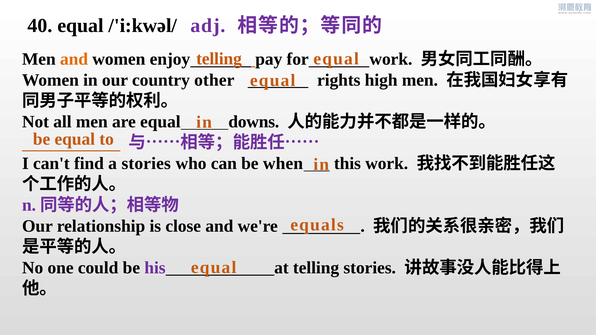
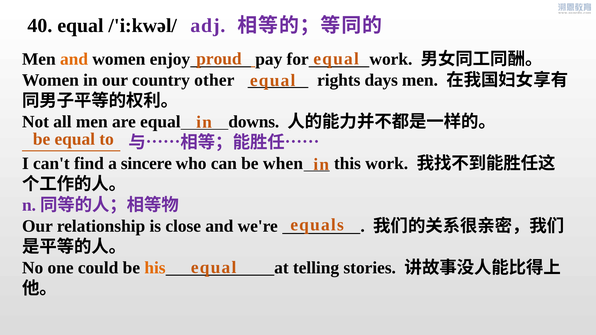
telling: telling -> proud (219, 59)
high: high -> days (381, 80)
a stories: stories -> sincere (146, 163)
his colour: purple -> orange (155, 268)
